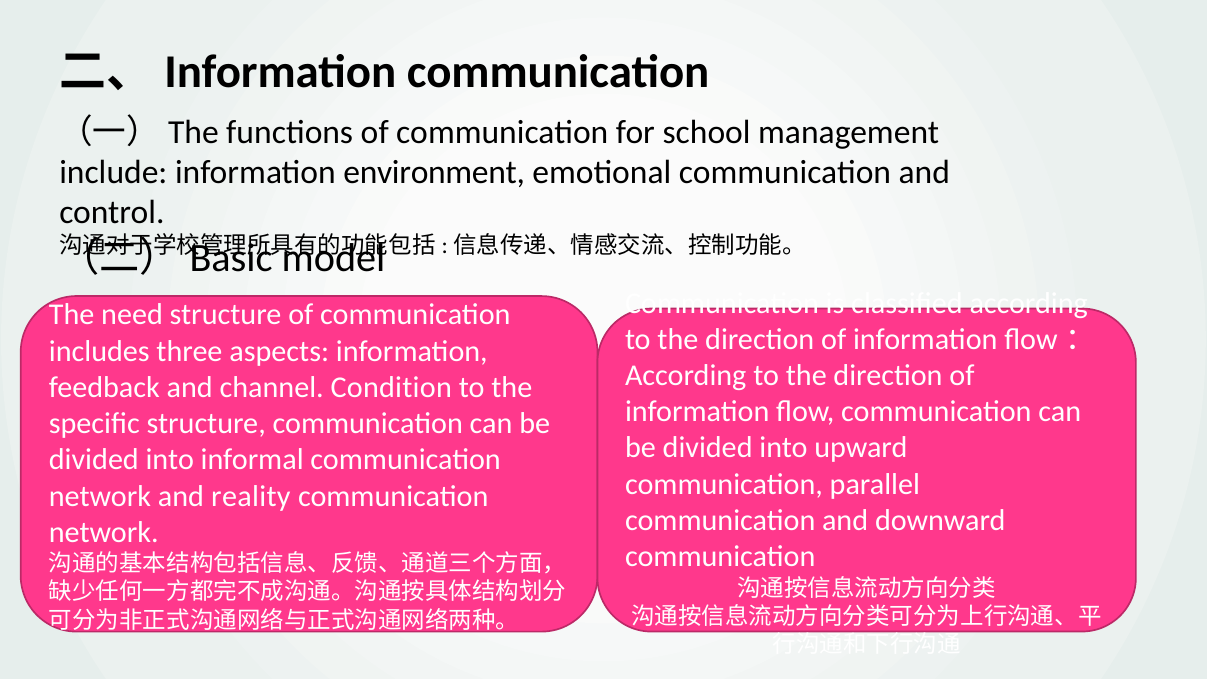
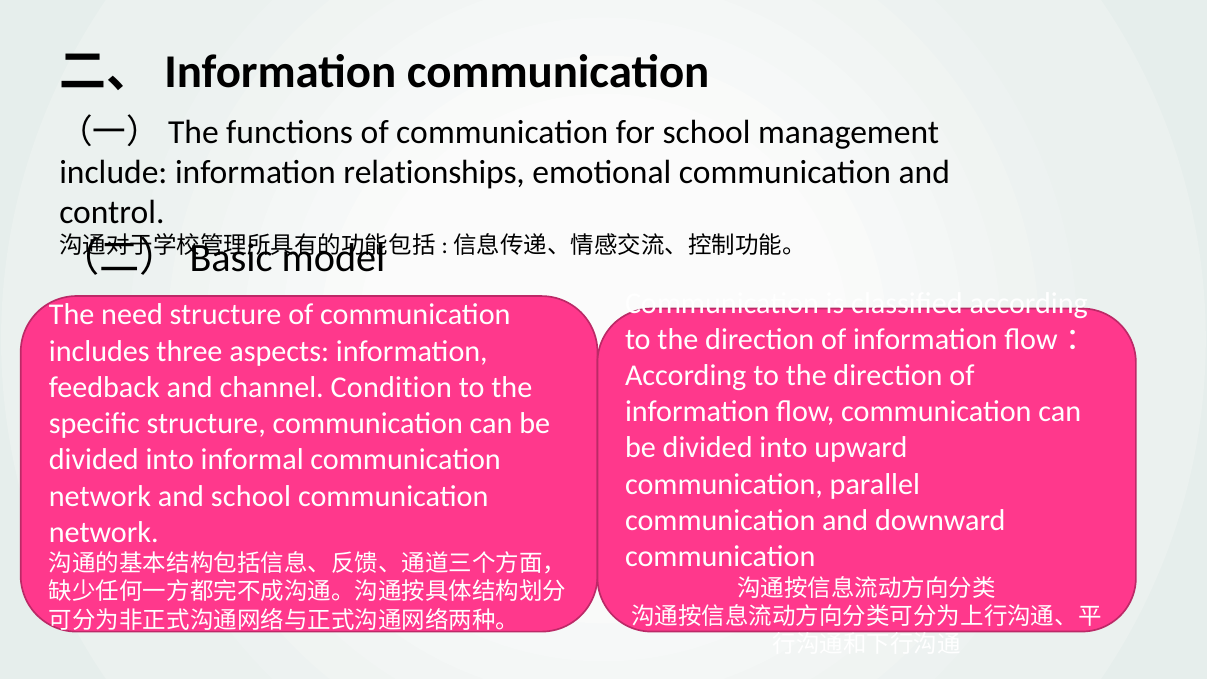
environment: environment -> relationships (434, 172)
and reality: reality -> school (251, 496)
